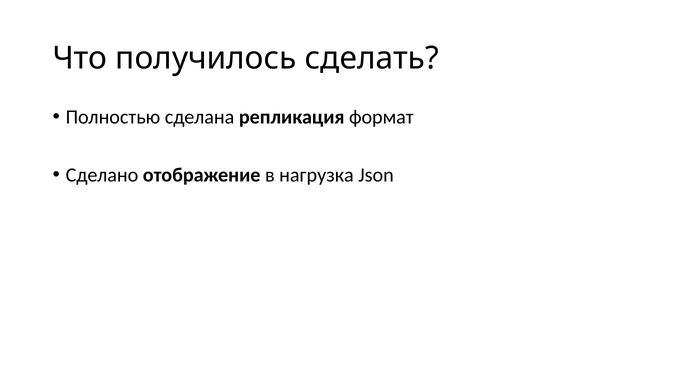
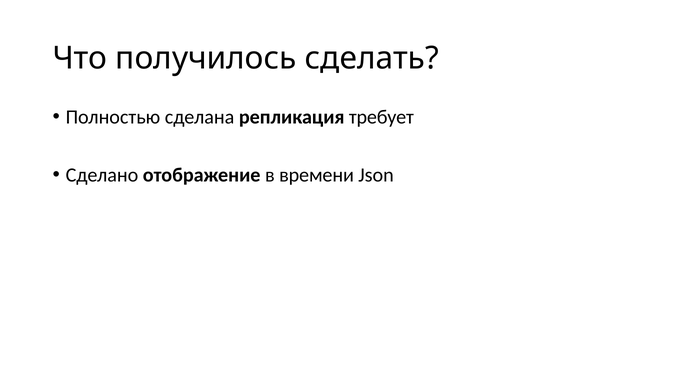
формат: формат -> требует (381, 117)
нагрузка: нагрузка -> времени (317, 175)
